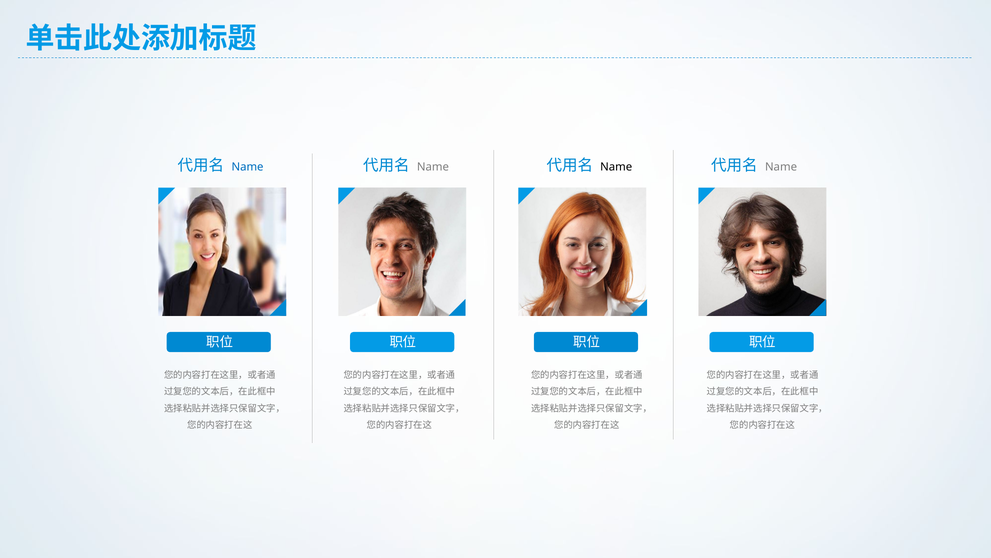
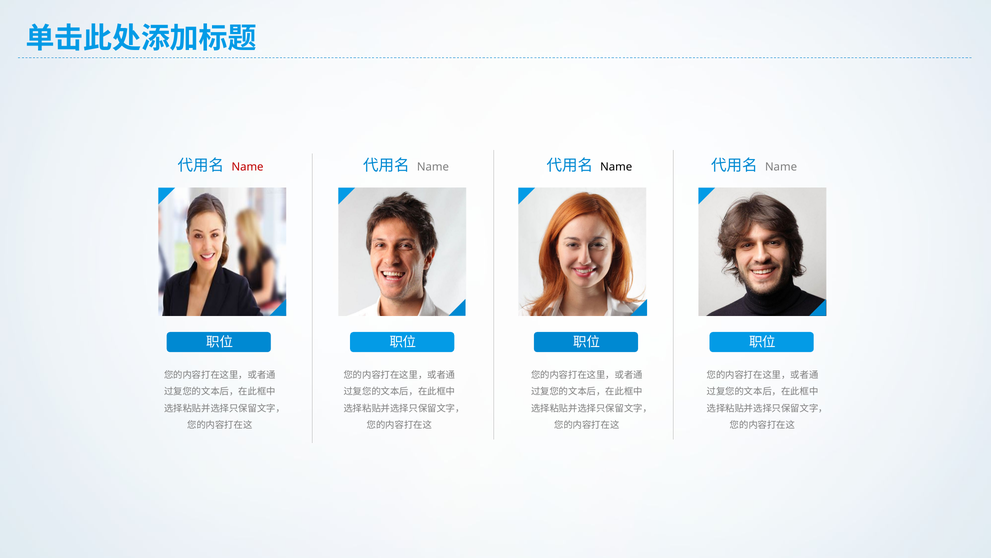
Name colour: blue -> red (248, 167)
